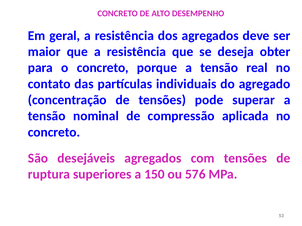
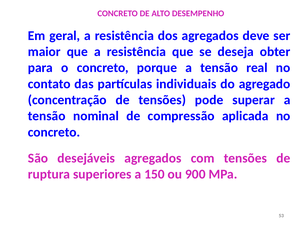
576: 576 -> 900 (195, 175)
